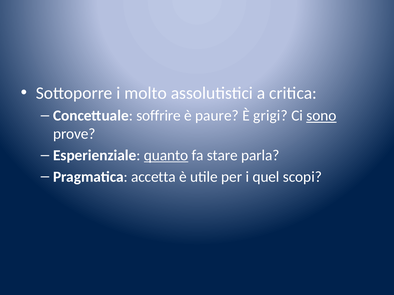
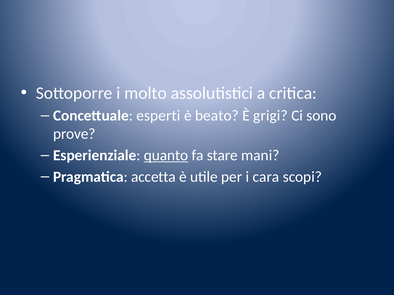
soffrire: soffrire -> esperti (158, 116)
paure: paure -> beato (217, 116)
sono underline: present -> none (321, 116)
parla: parla -> mani (260, 156)
quel: quel -> cara (266, 177)
